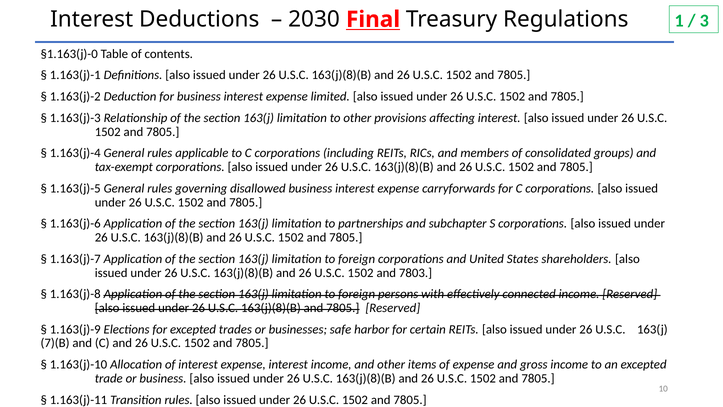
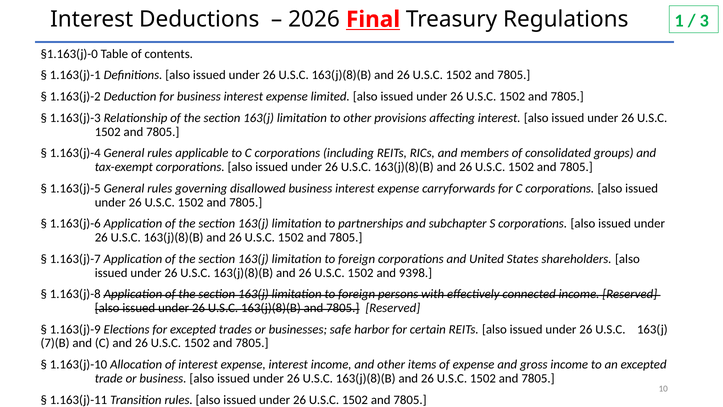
2030: 2030 -> 2026 (314, 19)
7803: 7803 -> 9398 (416, 273)
